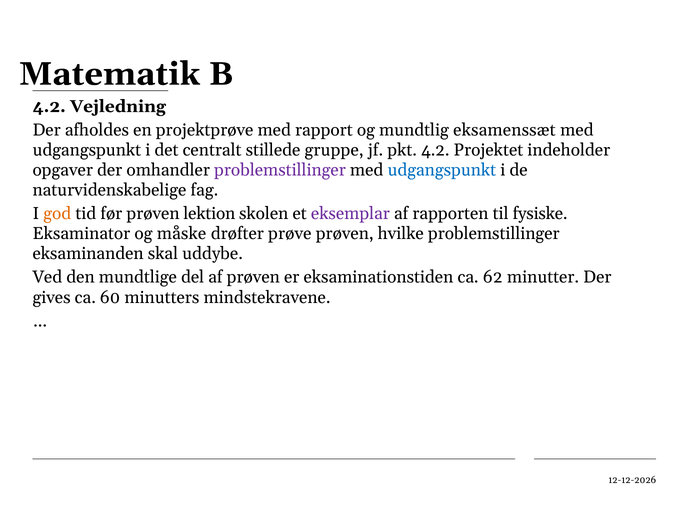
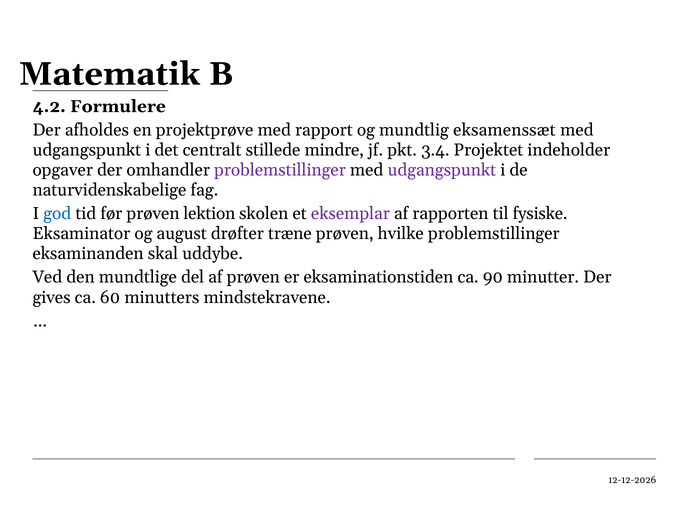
Vejledning: Vejledning -> Formulere (118, 107)
gruppe: gruppe -> mindre (334, 150)
pkt 4.2: 4.2 -> 3.4 (435, 150)
udgangspunkt colour: blue -> purple (442, 170)
god colour: orange -> blue (57, 214)
måske: måske -> august (182, 234)
prøve: prøve -> træne (290, 234)
62: 62 -> 90 (493, 278)
